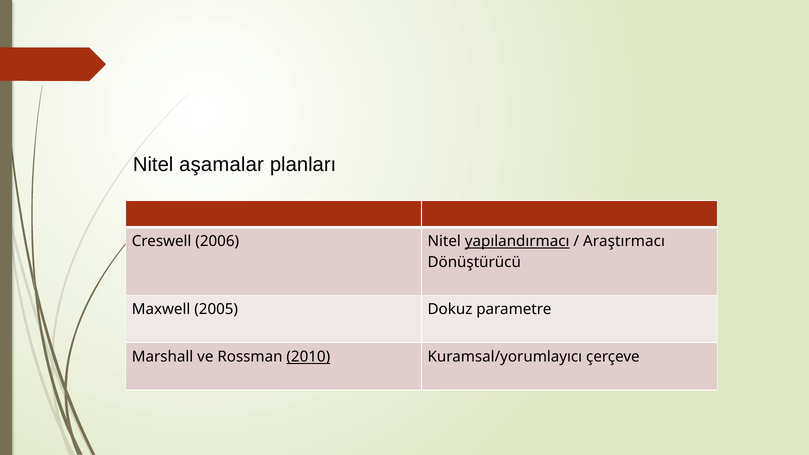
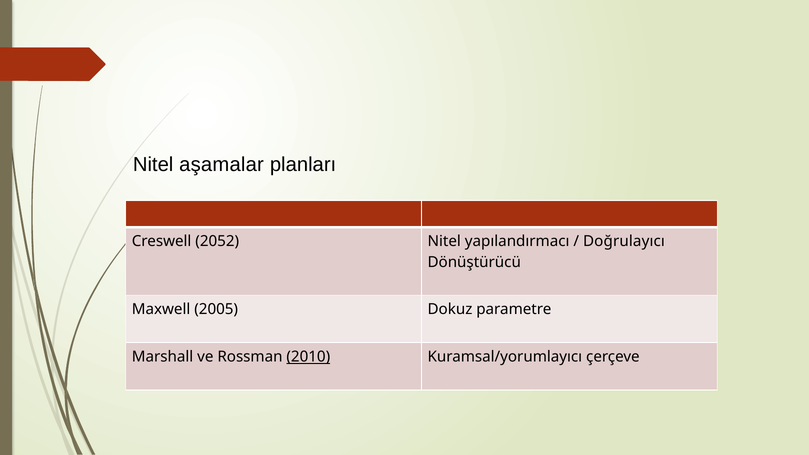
2006: 2006 -> 2052 (217, 241)
yapılandırmacı underline: present -> none (517, 241)
Araştırmacı: Araştırmacı -> Doğrulayıcı (624, 241)
